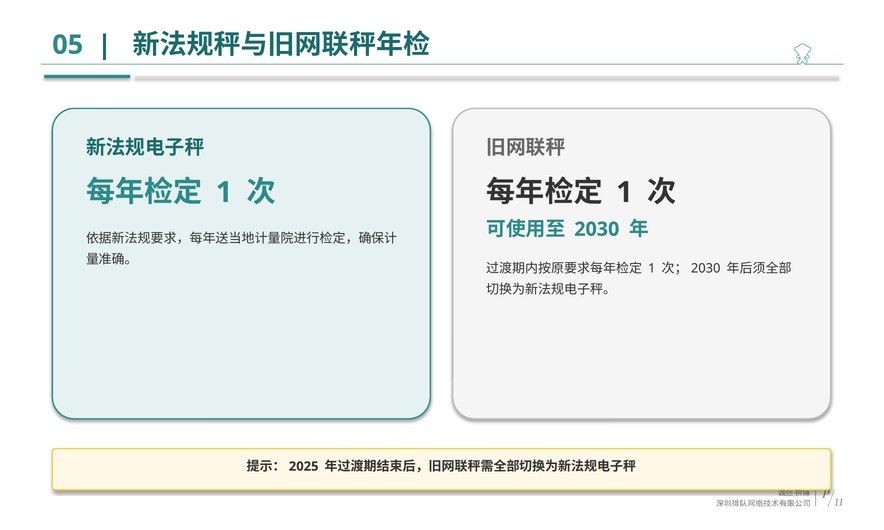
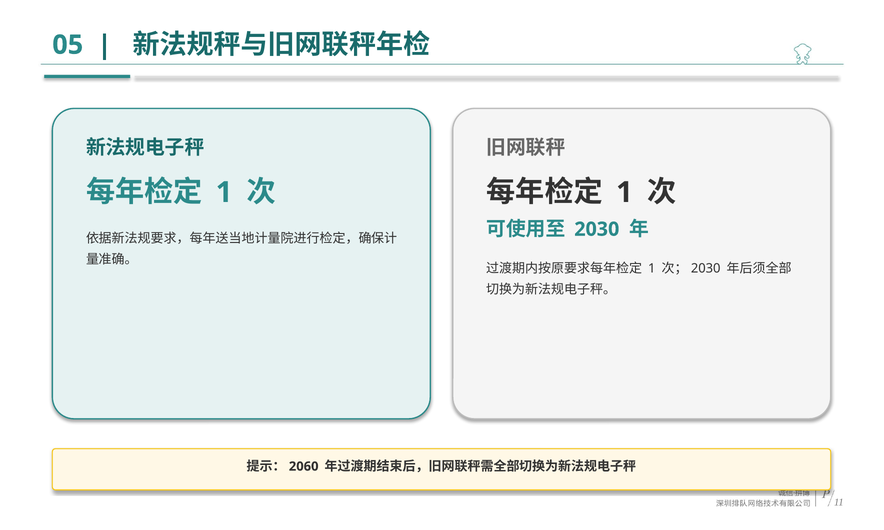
2025: 2025 -> 2060 (304, 467)
